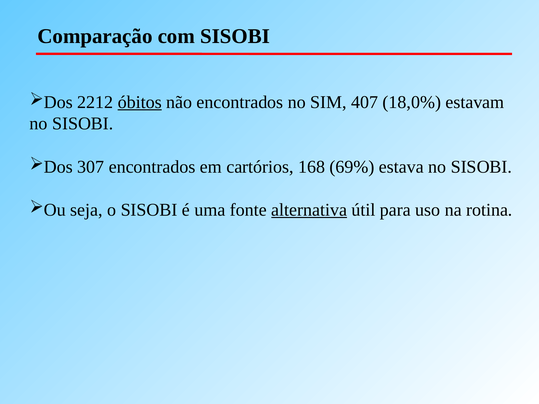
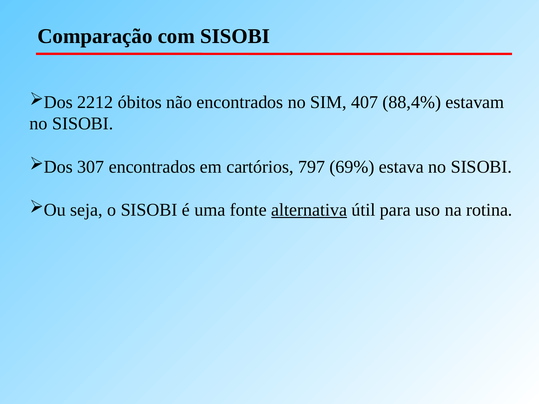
óbitos underline: present -> none (140, 102)
18,0%: 18,0% -> 88,4% (412, 102)
168: 168 -> 797 (312, 167)
